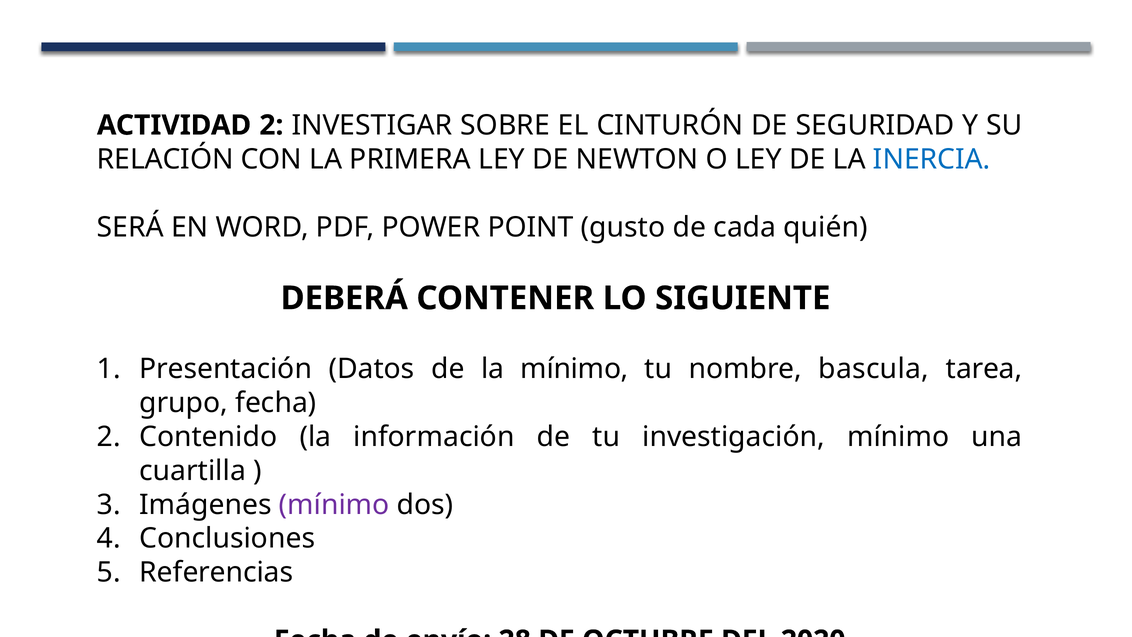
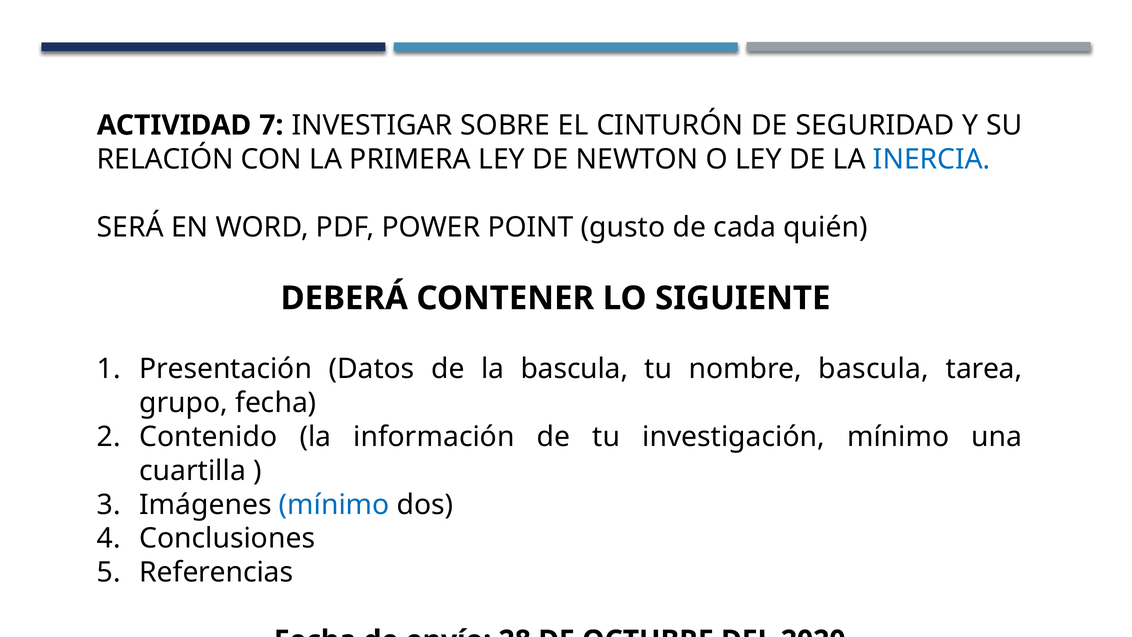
ACTIVIDAD 2: 2 -> 7 (271, 125)
la mínimo: mínimo -> bascula (574, 369)
mínimo colour: purple -> blue (334, 504)
